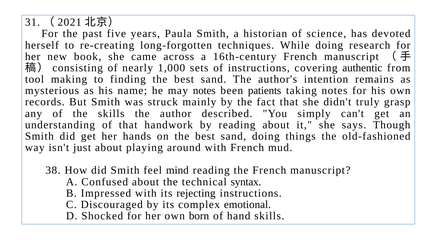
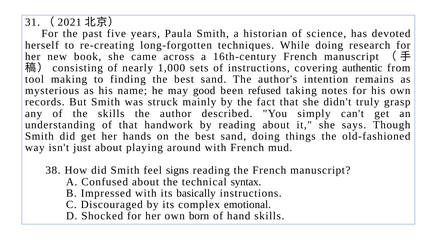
may notes: notes -> good (204, 91)
patients: patients -> refused (264, 91)
mind: mind -> signs (177, 170)
rejecting: rejecting -> basically (196, 193)
